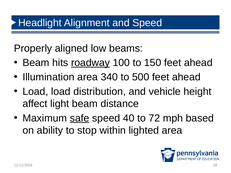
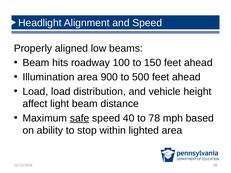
roadway underline: present -> none (90, 63)
340: 340 -> 900 (109, 77)
72: 72 -> 78 (154, 118)
